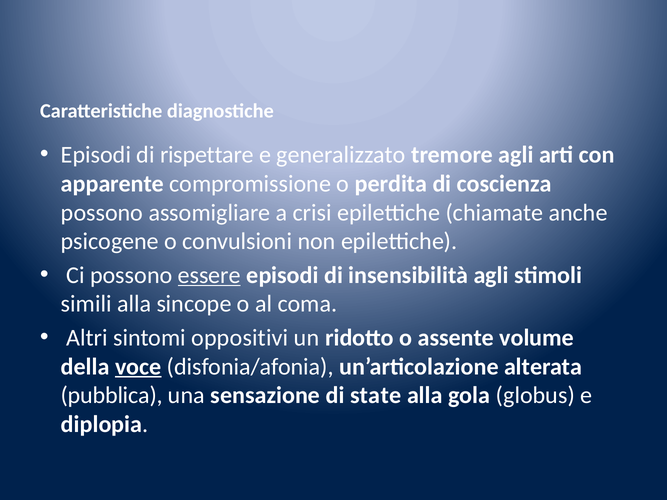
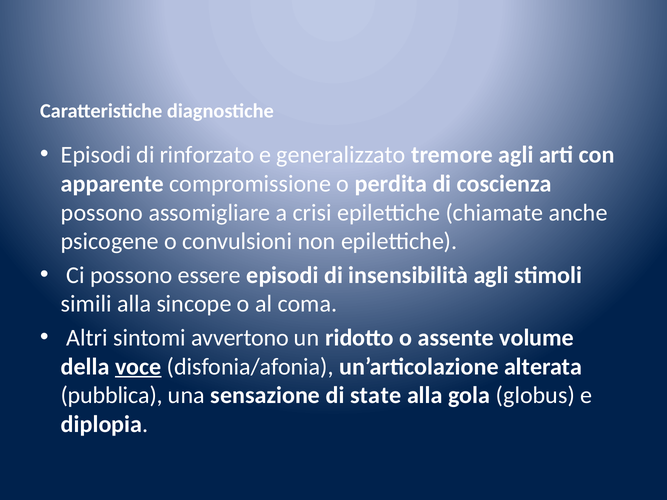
rispettare: rispettare -> rinforzato (207, 155)
essere underline: present -> none (209, 275)
oppositivi: oppositivi -> avvertono (240, 338)
